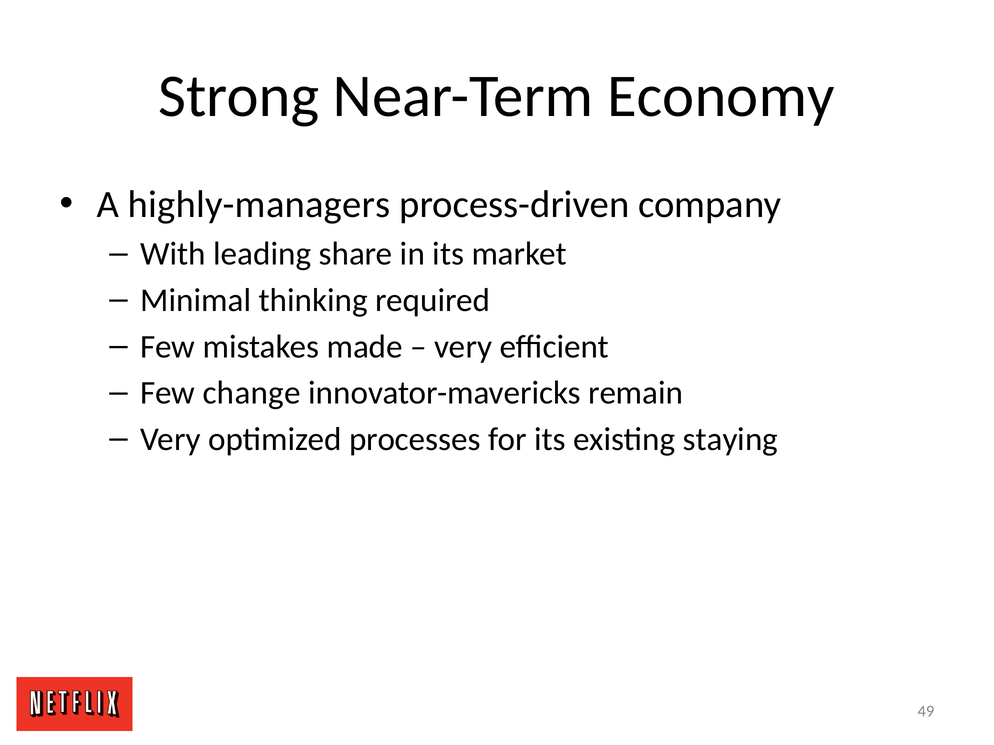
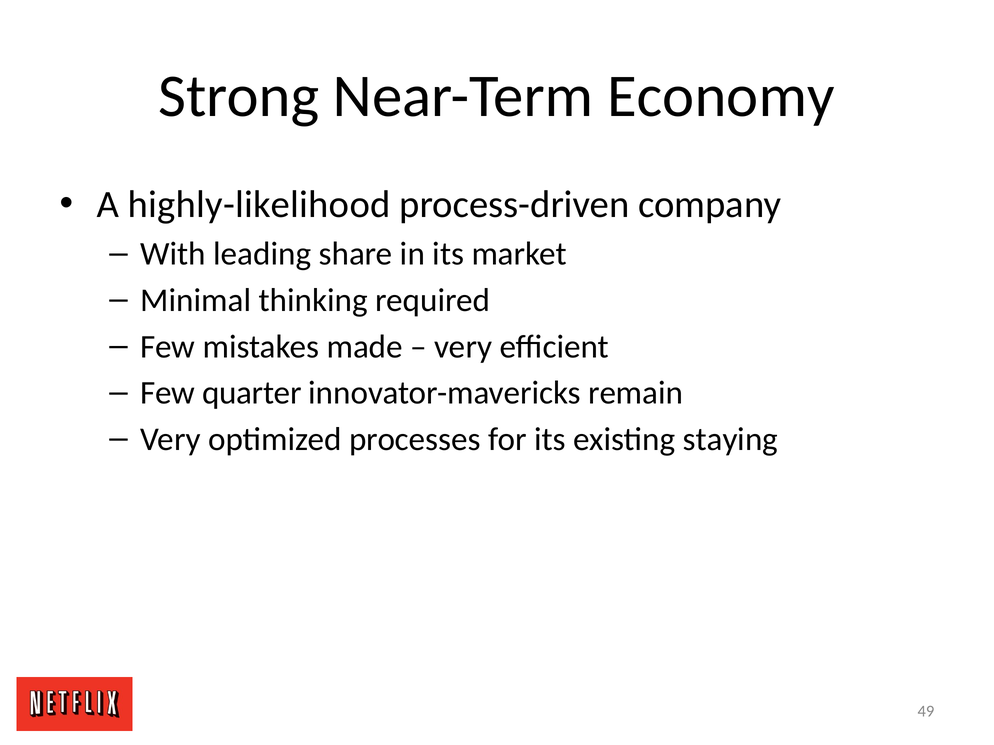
highly-managers: highly-managers -> highly-likelihood (259, 205)
change: change -> quarter (252, 393)
